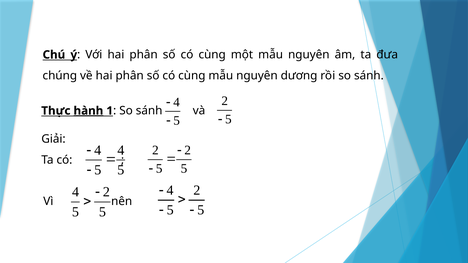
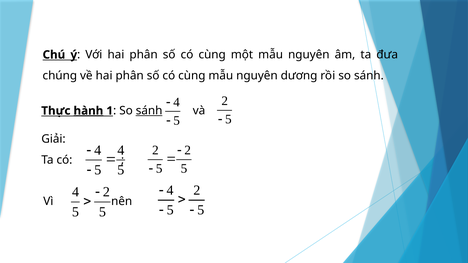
sánh underline: none -> present (149, 111)
